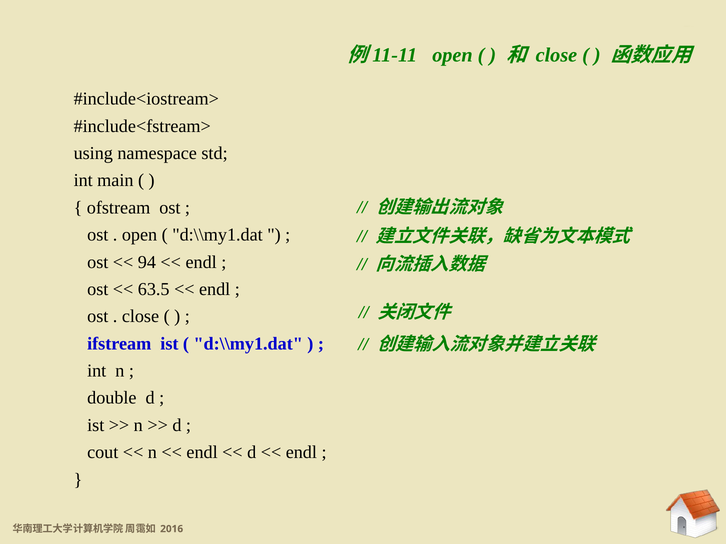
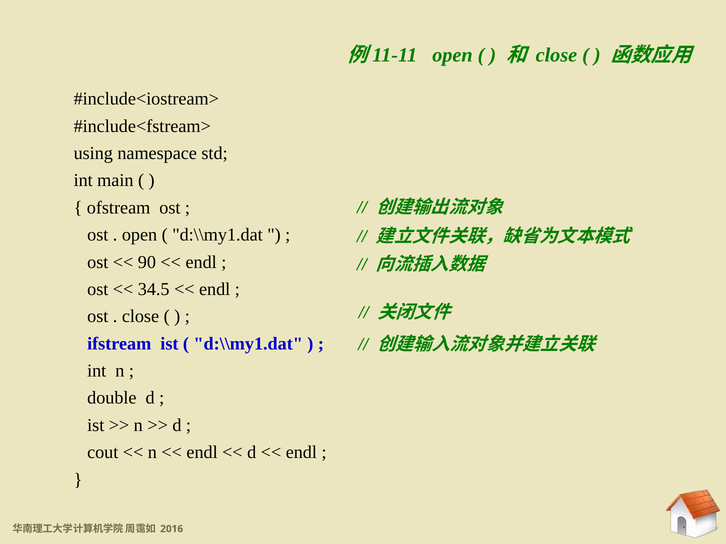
94: 94 -> 90 (147, 262)
63.5: 63.5 -> 34.5 (154, 289)
